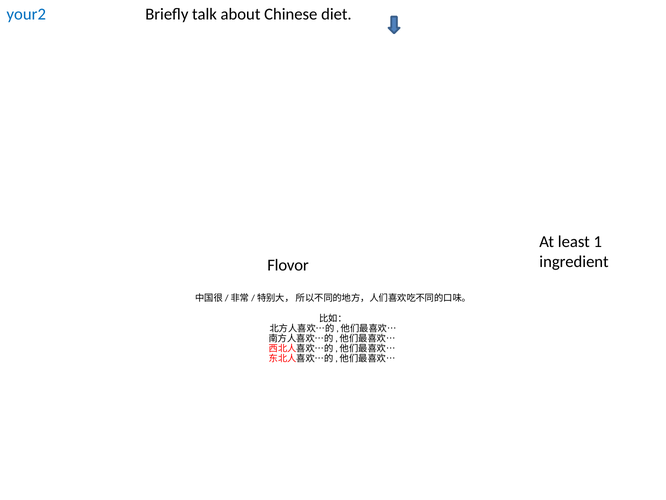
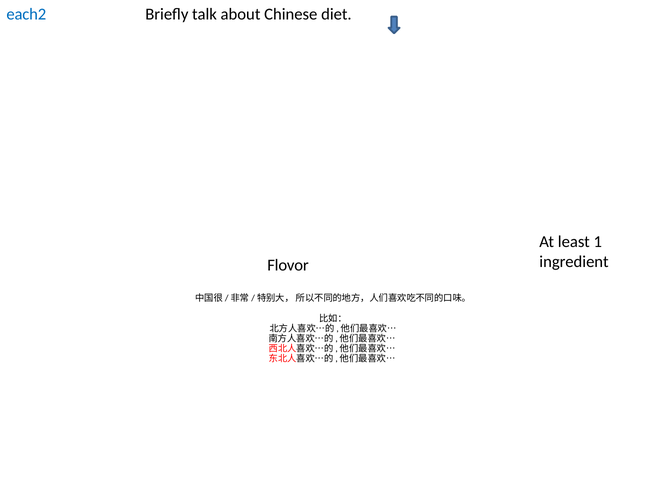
your2: your2 -> each2 (26, 14)
